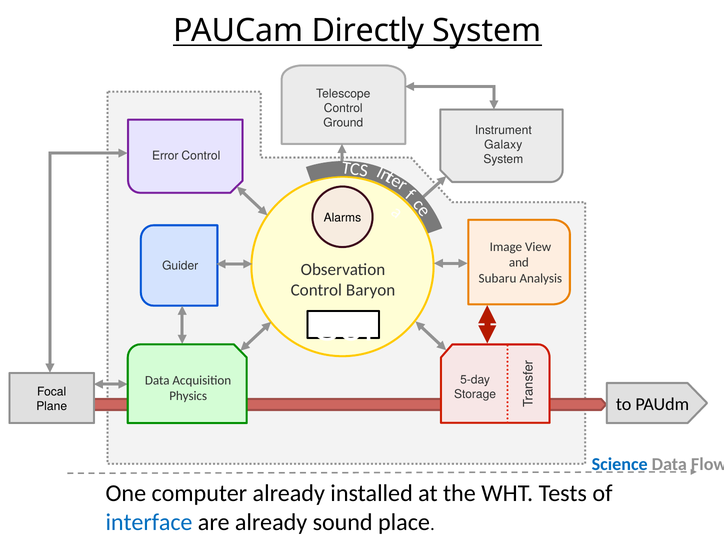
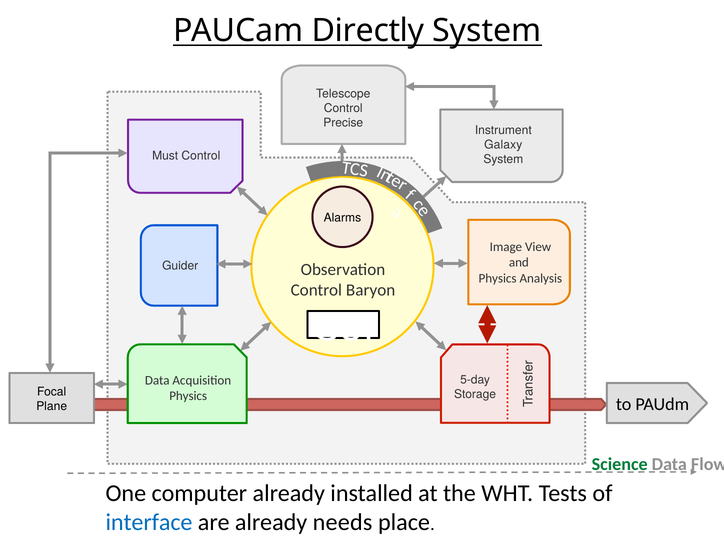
Ground: Ground -> Precise (343, 123)
Error: Error -> Must (165, 156)
Subaru: Subaru -> Physics (498, 278)
Science colour: blue -> green (620, 464)
sound: sound -> needs (343, 522)
